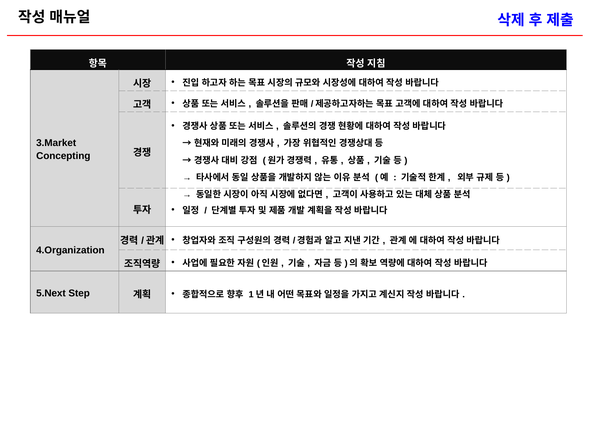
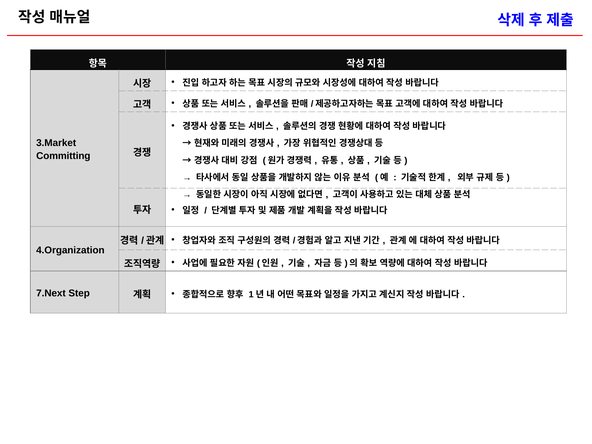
Concepting: Concepting -> Committing (63, 156)
5.Next: 5.Next -> 7.Next (51, 293)
